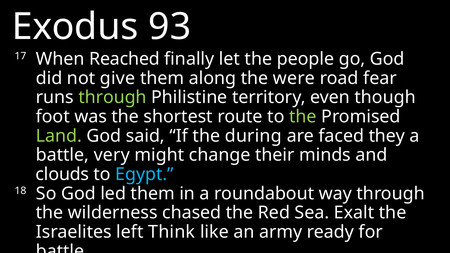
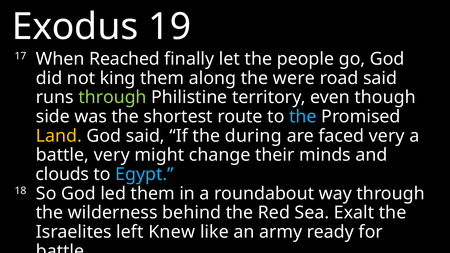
93: 93 -> 19 (170, 27)
give: give -> king (118, 78)
road fear: fear -> said (380, 78)
foot: foot -> side (53, 117)
the colour: light green -> light blue (303, 117)
Land colour: light green -> yellow (59, 136)
faced they: they -> very (387, 136)
chased: chased -> behind (192, 213)
Think: Think -> Knew (172, 232)
